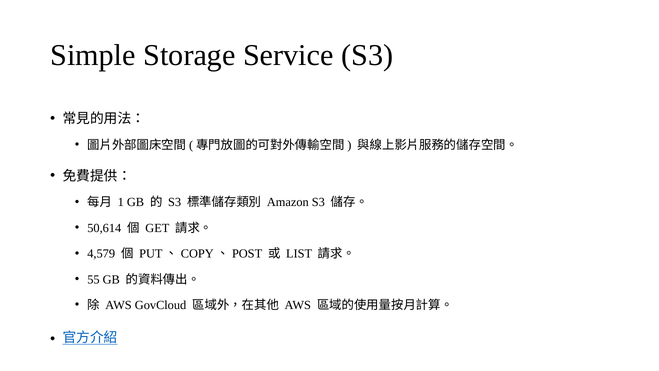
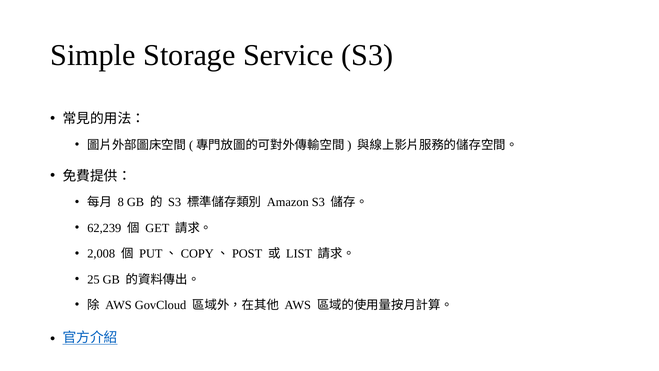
1: 1 -> 8 (121, 202)
50,614: 50,614 -> 62,239 (104, 228)
4,579: 4,579 -> 2,008 (101, 254)
55: 55 -> 25 (93, 279)
